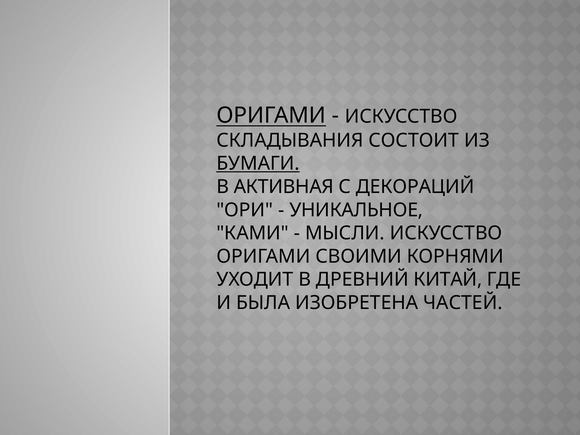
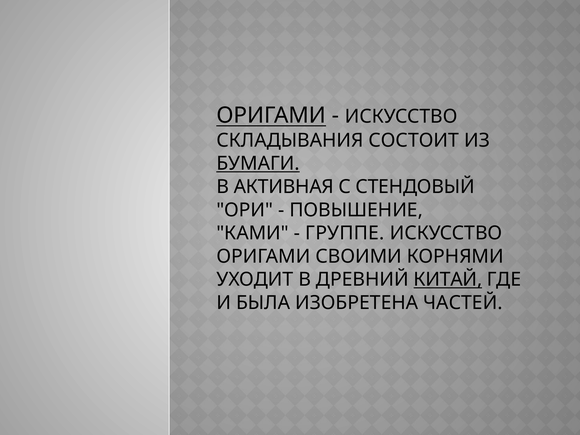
ДЕКОРАЦИЙ: ДЕКОРАЦИЙ -> СТЕНДОВЫЙ (415, 187)
УНИКАЛЬНОЕ: УНИКАЛЬНОЕ -> ПОВЫШЕНИЕ (356, 210)
МЫСЛИ: МЫСЛИ -> ГРУППЕ (345, 233)
КИТАЙ underline: none -> present (448, 280)
